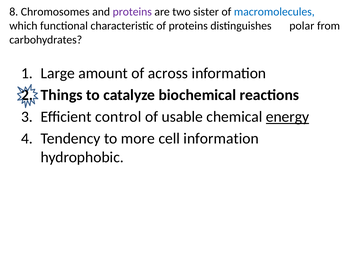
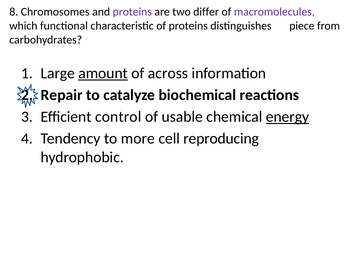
sister: sister -> differ (206, 12)
macromolecules colour: blue -> purple (274, 12)
polar: polar -> piece (302, 26)
amount underline: none -> present (103, 73)
Things: Things -> Repair (62, 95)
cell information: information -> reproducing (221, 139)
